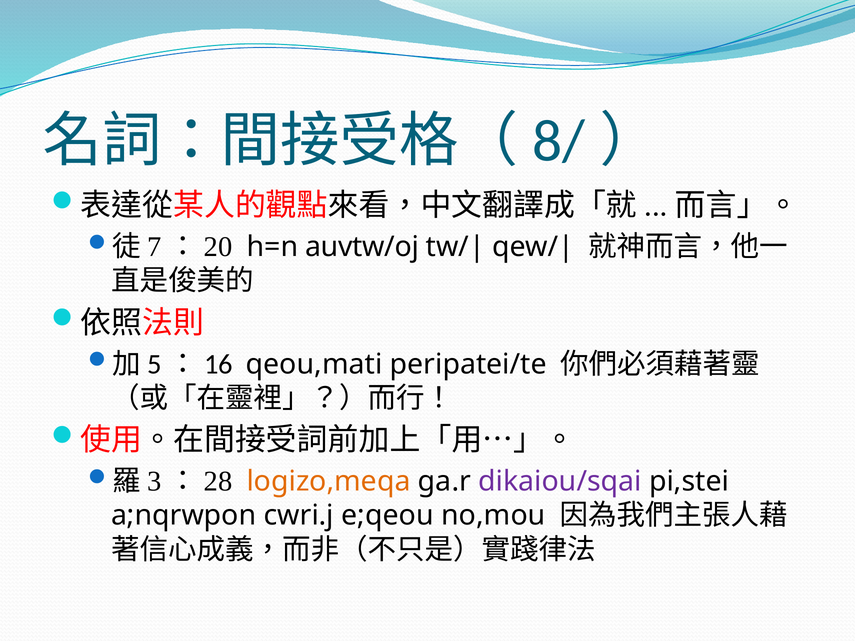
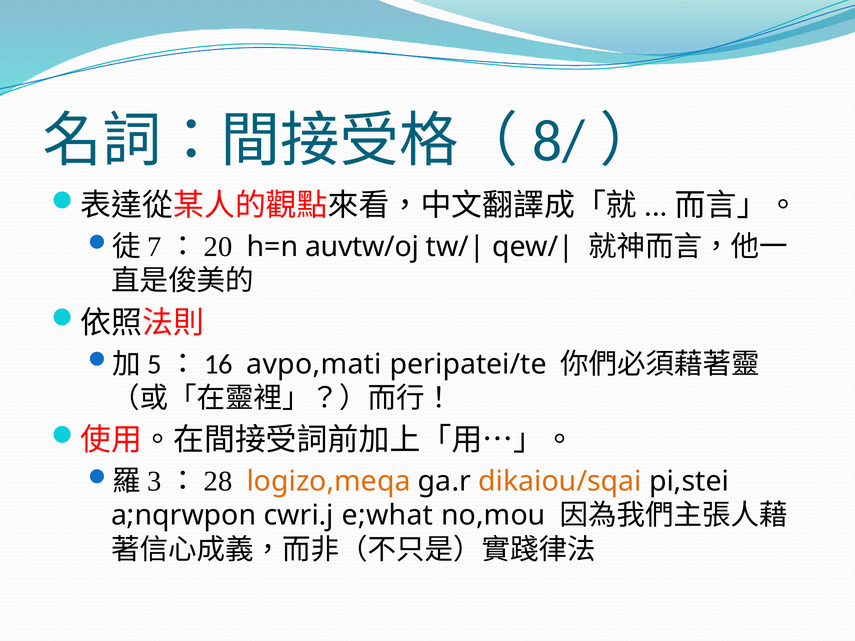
qeou,mati: qeou,mati -> avpo,mati (314, 364)
dikaiou/sqai colour: purple -> orange (560, 482)
e;qeou: e;qeou -> e;what (387, 516)
